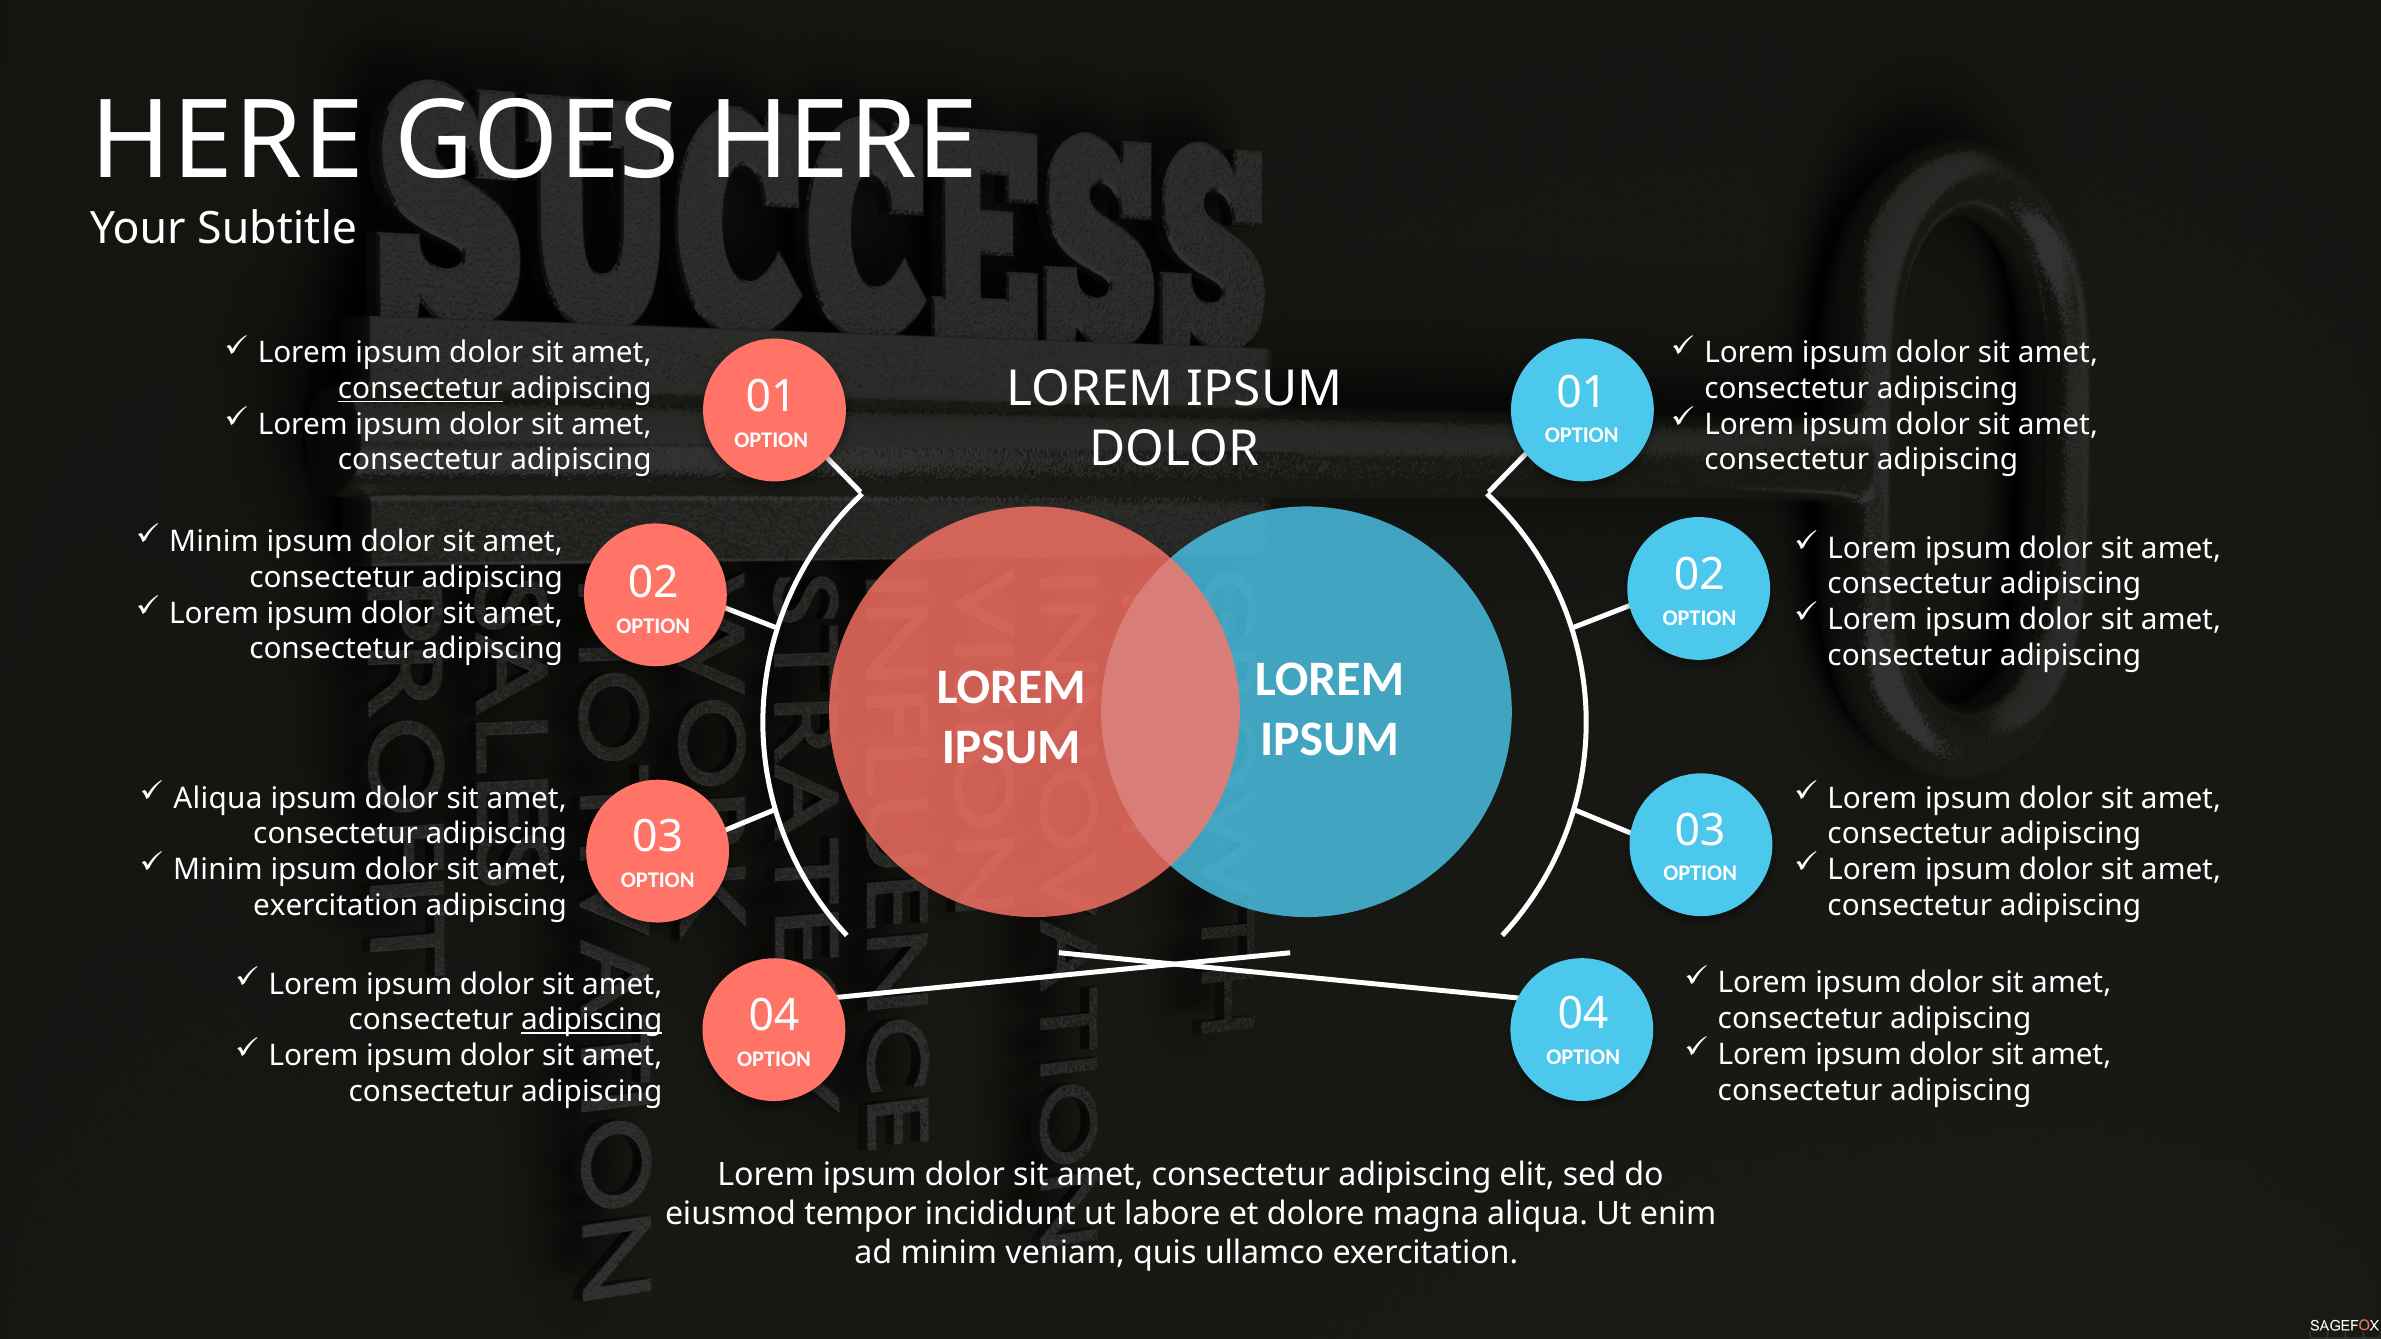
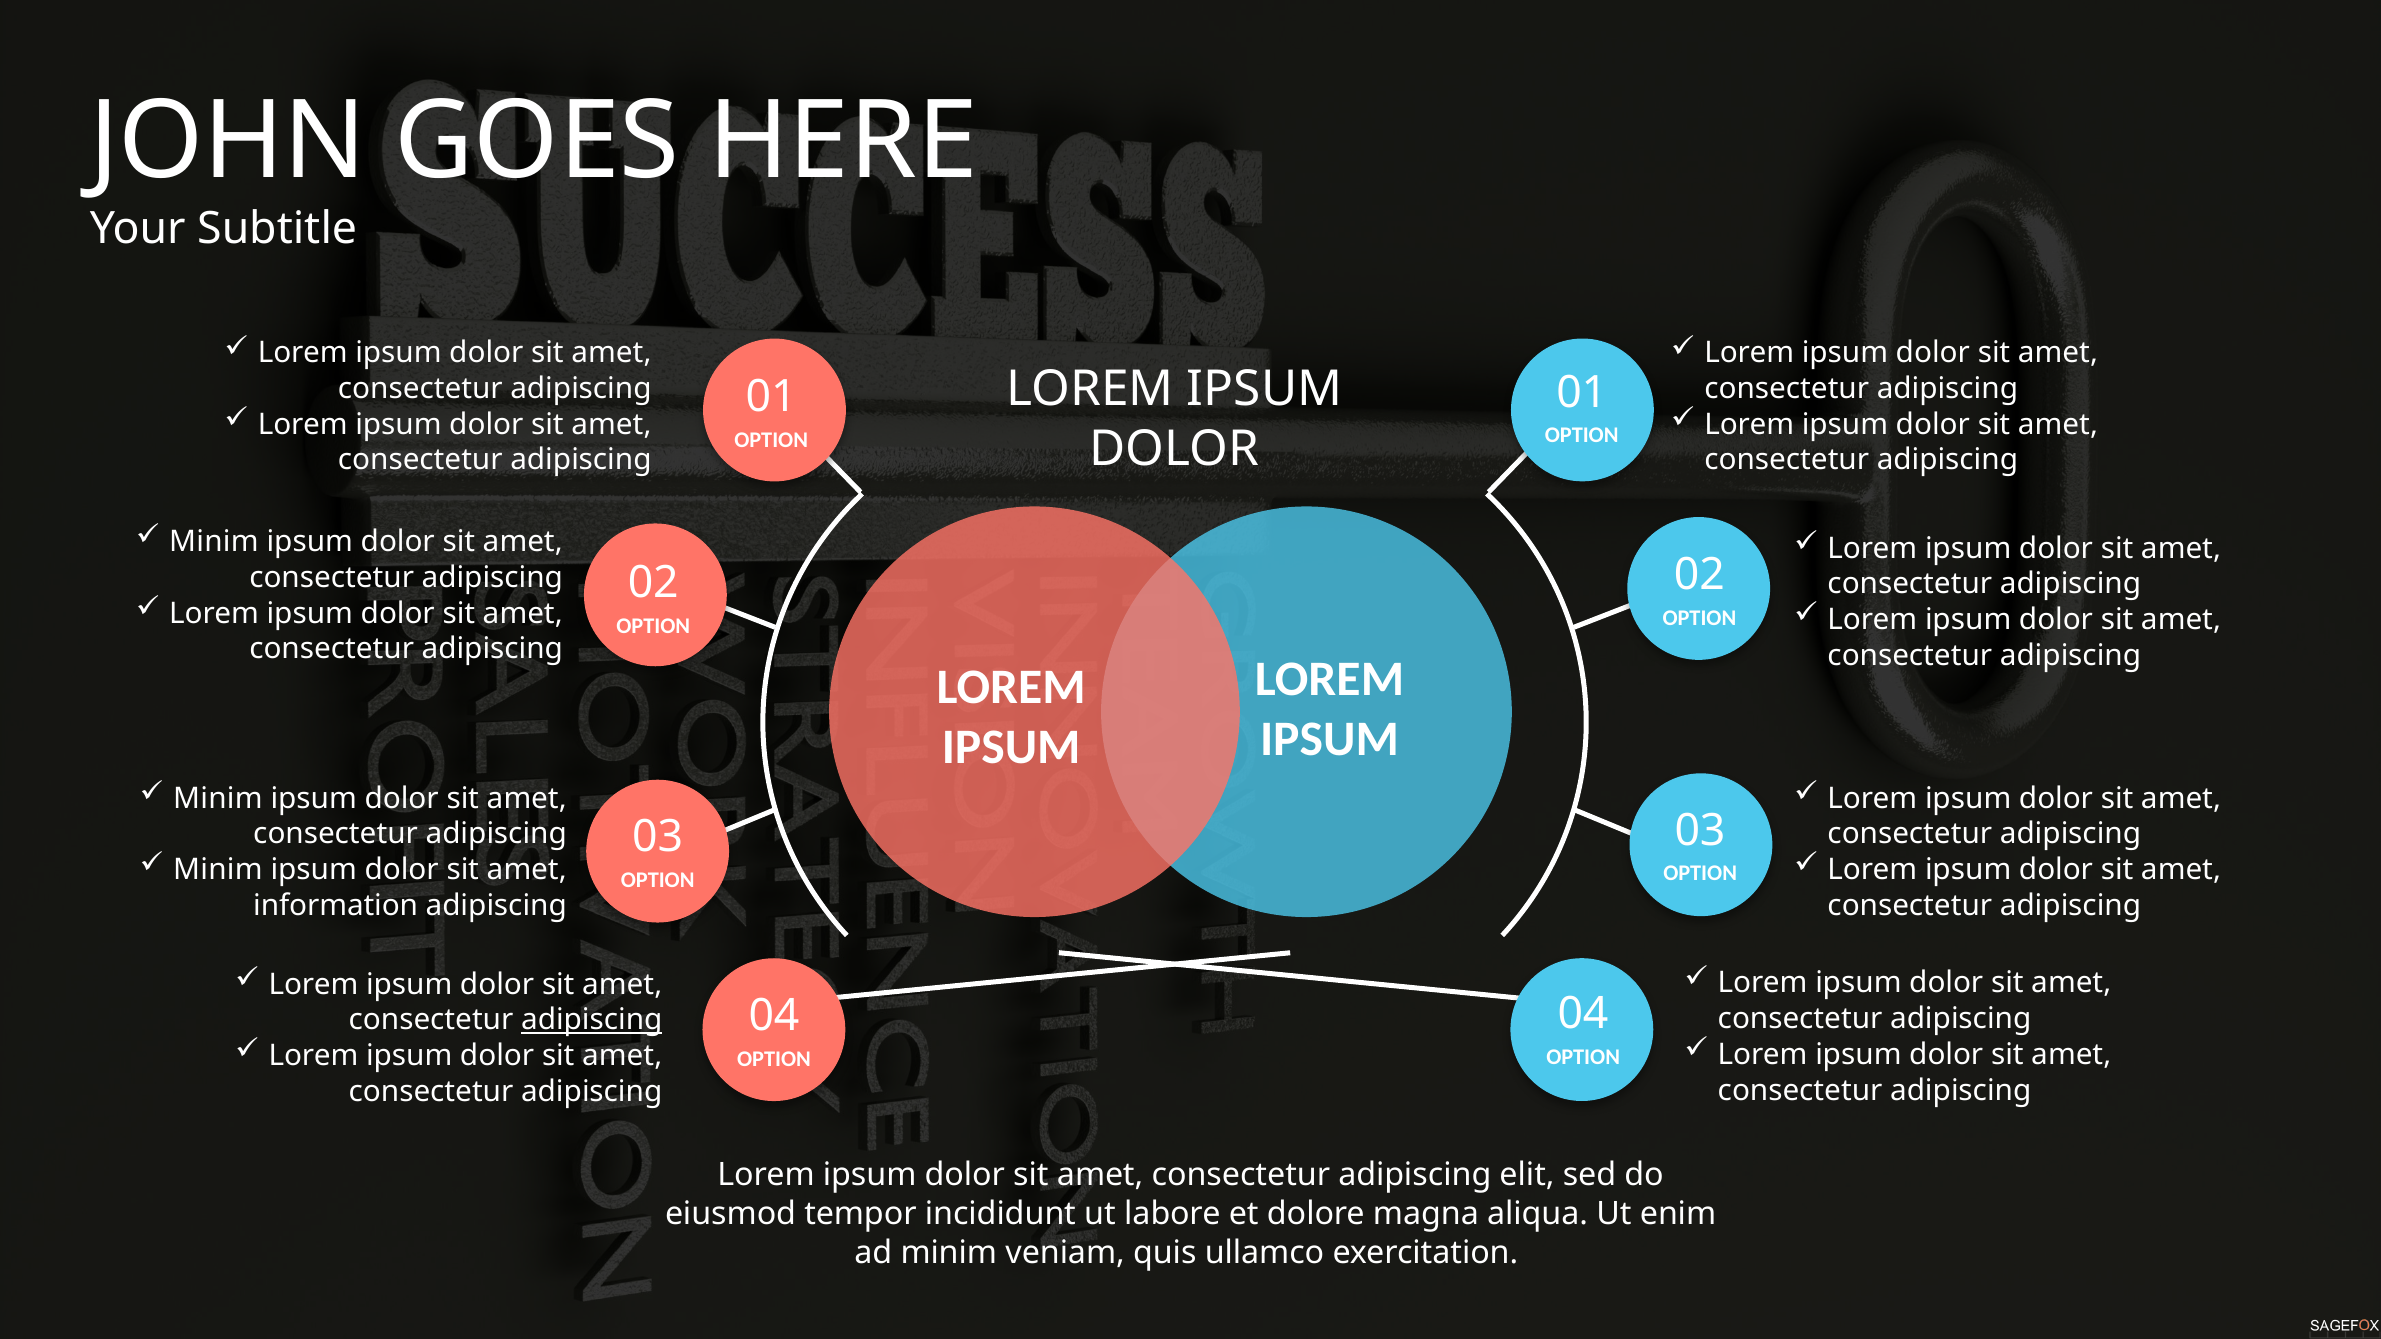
HERE: HERE -> JOHN (228, 141)
consectetur underline: present -> none (420, 389)
Aliqua: Aliqua -> Minim (218, 798)
exercitation: exercitation -> information (336, 906)
